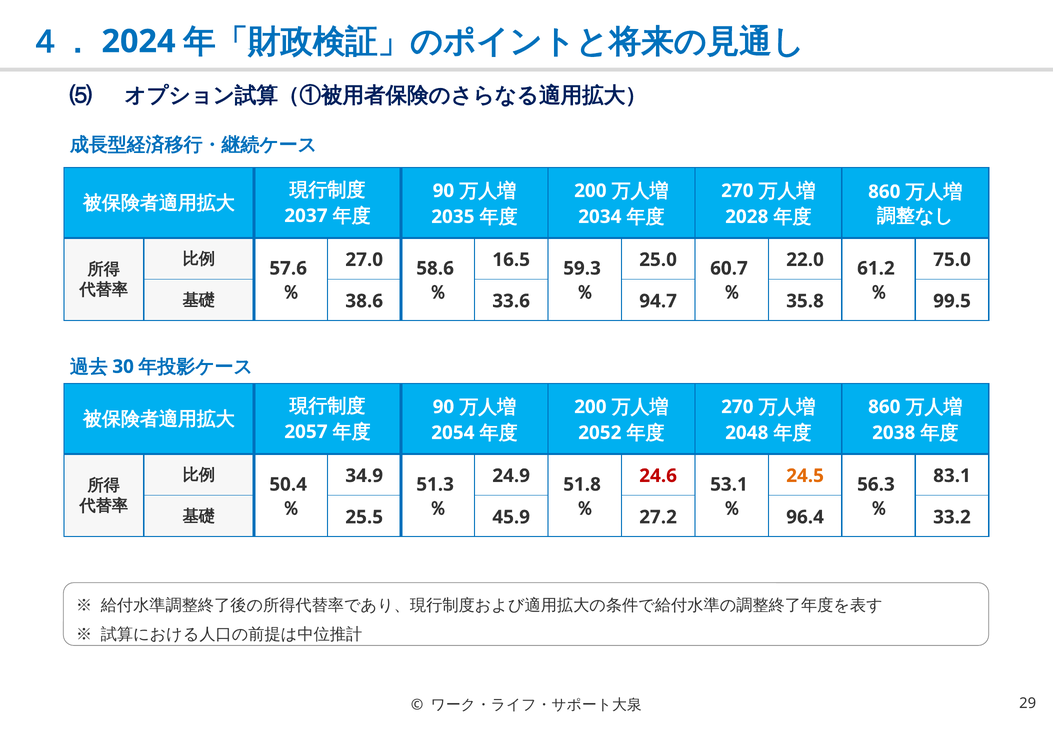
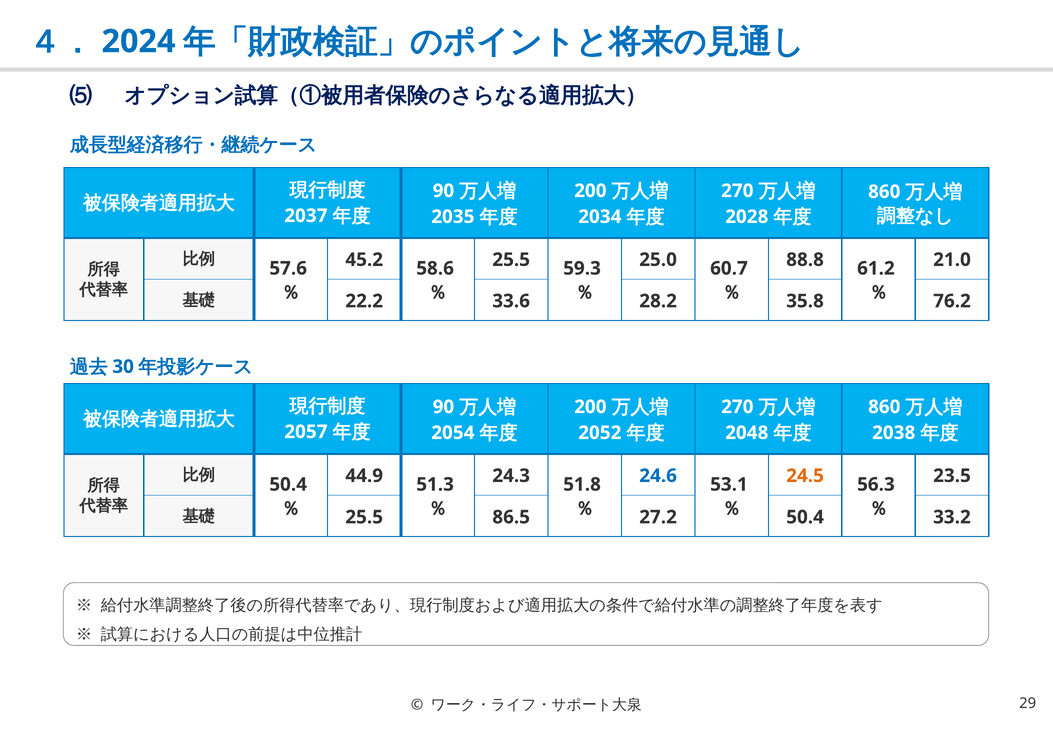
27.0: 27.0 -> 45.2 (364, 260)
16.5: 16.5 -> 25.5 (511, 260)
22.0: 22.0 -> 88.8 (805, 260)
75.0: 75.0 -> 21.0 (952, 260)
38.6: 38.6 -> 22.2 (364, 301)
94.7: 94.7 -> 28.2 (658, 301)
99.5: 99.5 -> 76.2 (952, 301)
34.9: 34.9 -> 44.9 (364, 476)
24.9: 24.9 -> 24.3 (511, 476)
24.6 colour: red -> blue (658, 476)
83.1: 83.1 -> 23.5 (952, 476)
45.9: 45.9 -> 86.5 (511, 517)
27.2 96.4: 96.4 -> 50.4 (805, 517)
